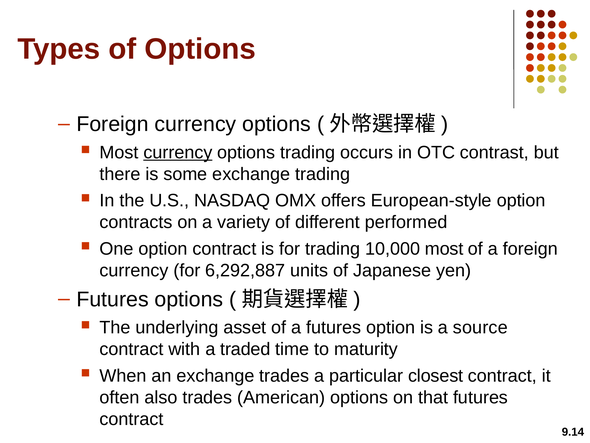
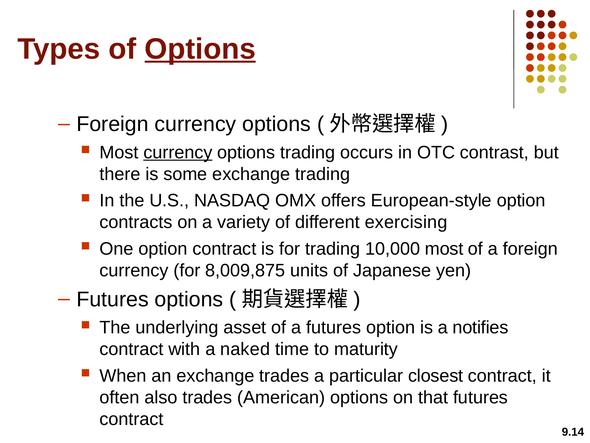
Options underline: none -> present (200, 49)
performed: performed -> exercising (406, 222)
6,292,887: 6,292,887 -> 8,009,875 (245, 270)
source: source -> notifies (481, 327)
traded: traded -> naked (245, 349)
